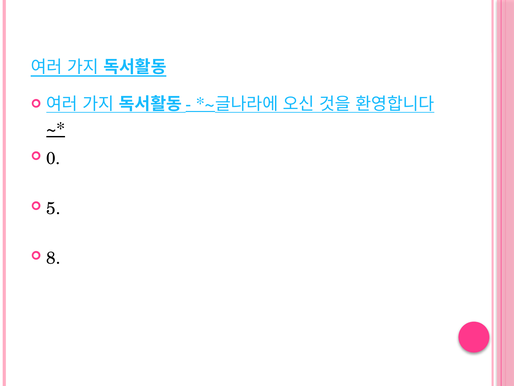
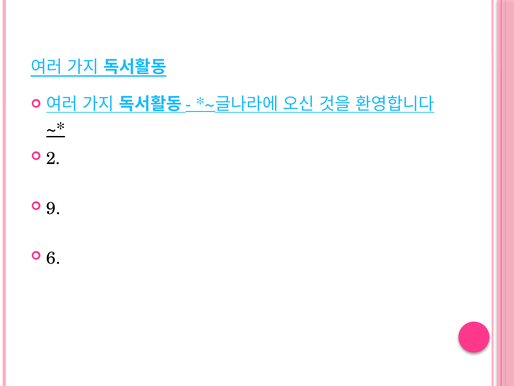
0: 0 -> 2 (53, 158)
5: 5 -> 9 (53, 208)
8: 8 -> 6 (53, 258)
